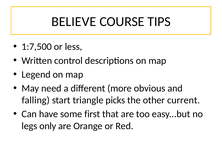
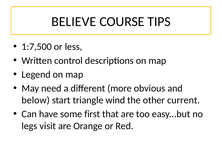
falling: falling -> below (36, 100)
picks: picks -> wind (115, 100)
only: only -> visit (48, 126)
